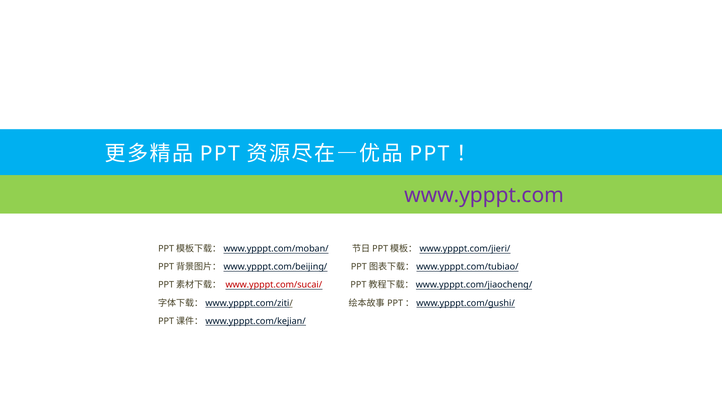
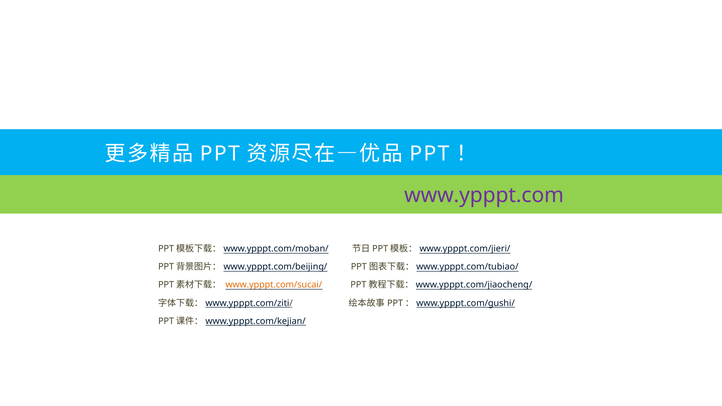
www.ypppt.com/sucai/ colour: red -> orange (274, 285)
